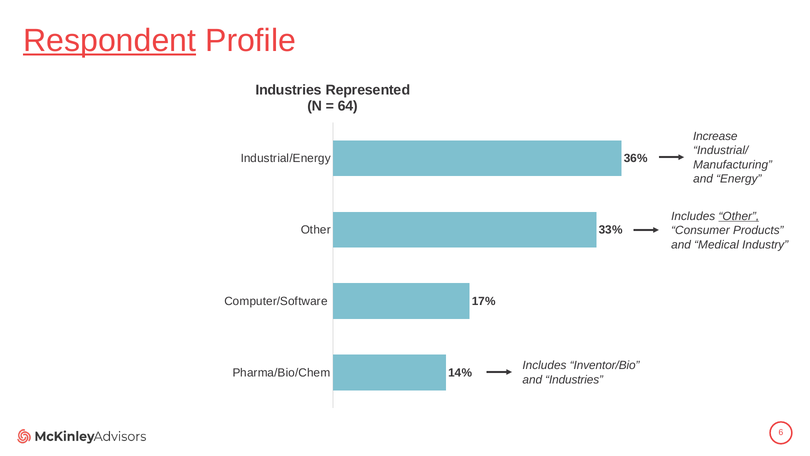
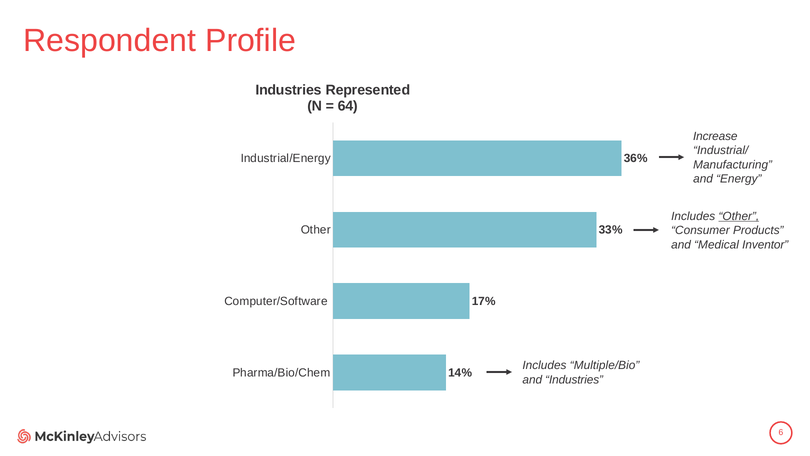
Respondent underline: present -> none (110, 41)
Industry: Industry -> Inventor (765, 244)
Inventor/Bio: Inventor/Bio -> Multiple/Bio (605, 365)
